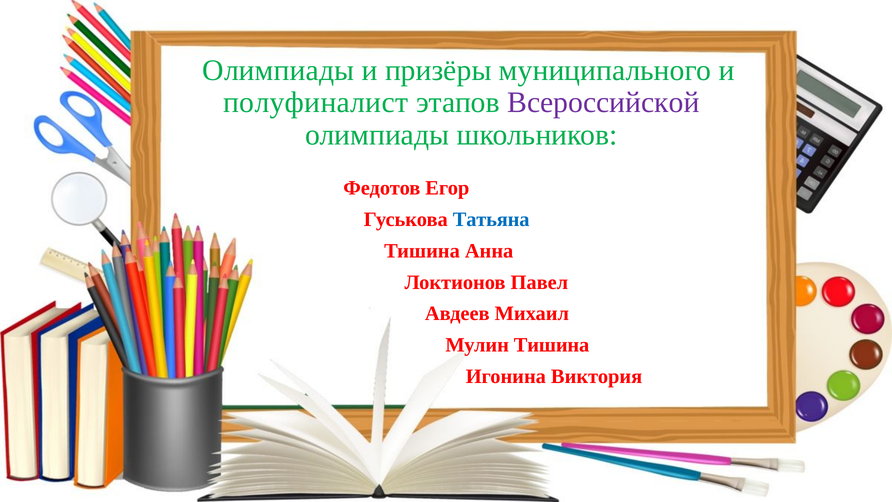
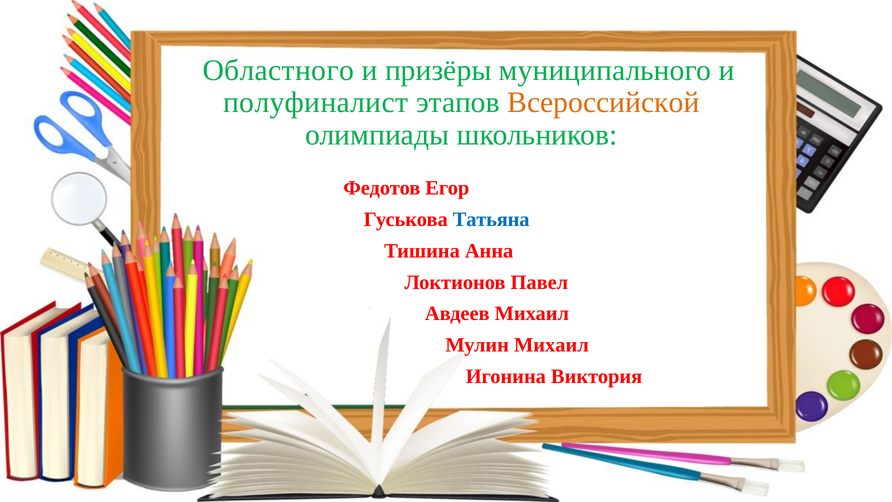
Олимпиады: Олимпиады -> Областного (278, 70)
Всероссийской colour: purple -> orange (603, 103)
Мулин Тишина: Тишина -> Михаил (551, 345)
